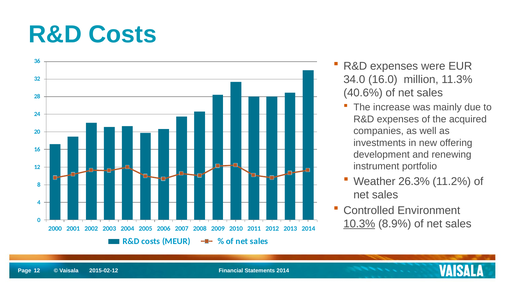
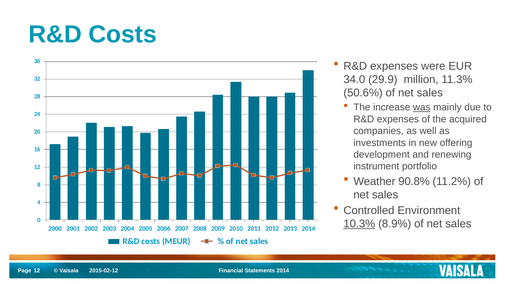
16.0: 16.0 -> 29.9 (383, 79)
40.6%: 40.6% -> 50.6% (363, 93)
was underline: none -> present (422, 107)
26.3%: 26.3% -> 90.8% (414, 181)
